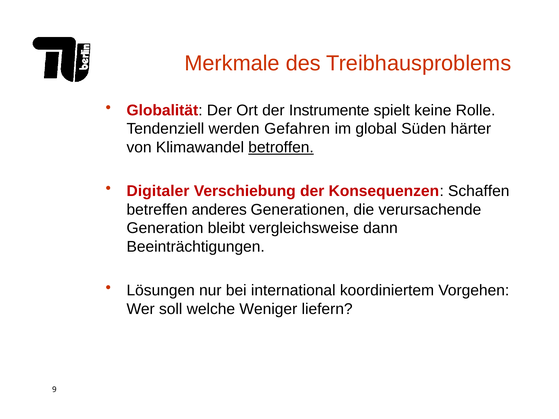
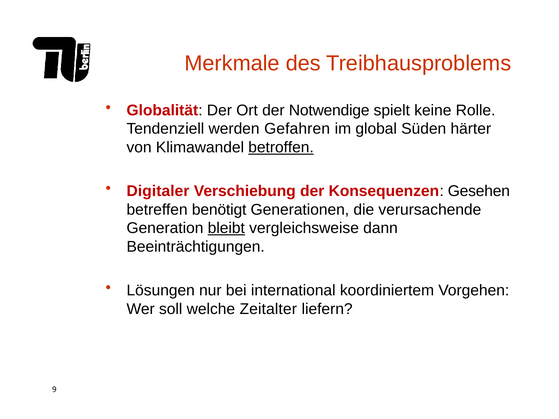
Instrumente: Instrumente -> Notwendige (329, 110)
Schaffen: Schaffen -> Gesehen (479, 191)
anderes: anderes -> benötigt (219, 210)
bleibt underline: none -> present (226, 228)
Weniger: Weniger -> Zeitalter (268, 309)
